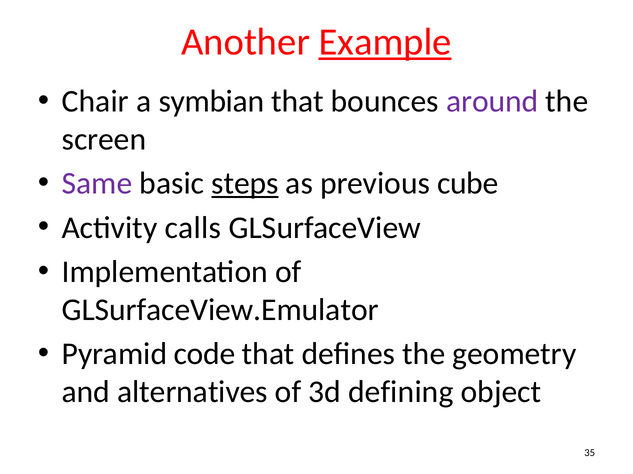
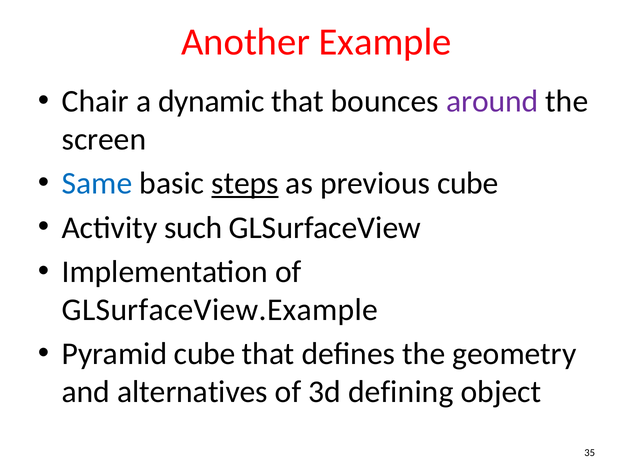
Example underline: present -> none (385, 42)
symbian: symbian -> dynamic (211, 101)
Same colour: purple -> blue (97, 184)
calls: calls -> such (193, 228)
GLSurfaceView.Emulator: GLSurfaceView.Emulator -> GLSurfaceView.Example (220, 310)
Pyramid code: code -> cube (205, 355)
